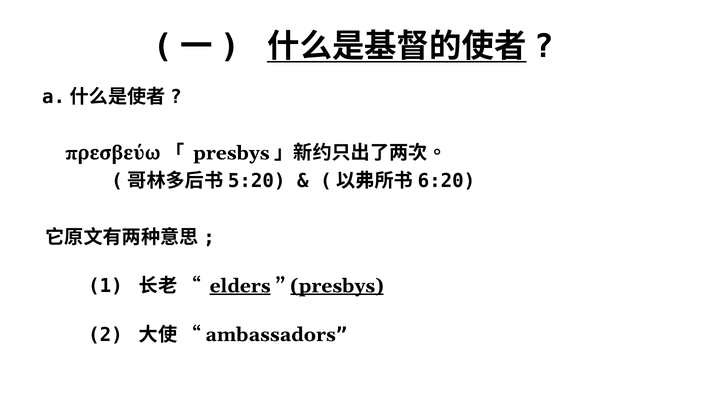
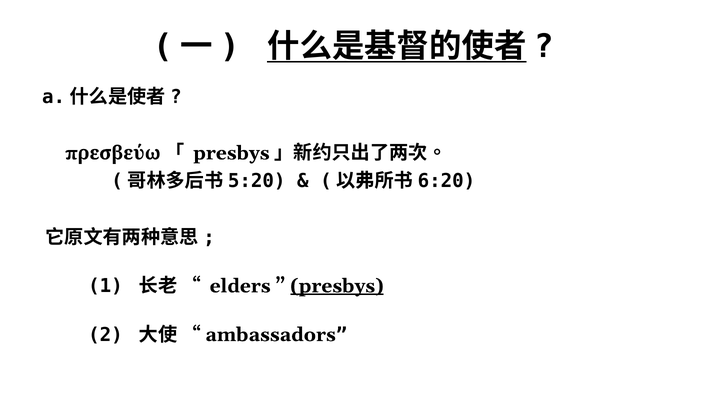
elders underline: present -> none (240, 286)
